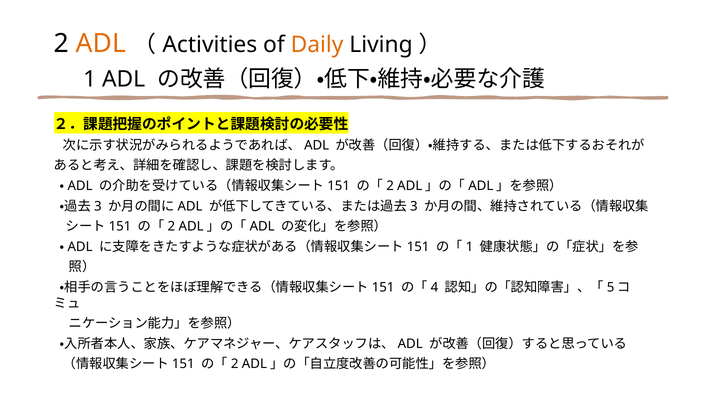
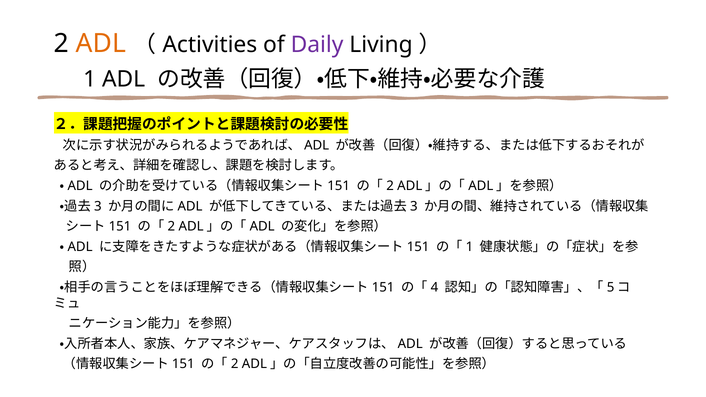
Daily colour: orange -> purple (317, 45)
